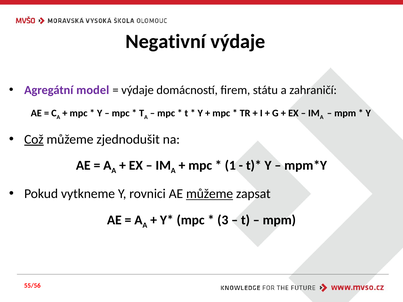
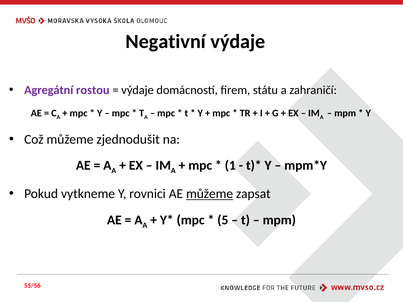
model: model -> rostou (93, 90)
Což underline: present -> none (34, 139)
3: 3 -> 5 (223, 220)
